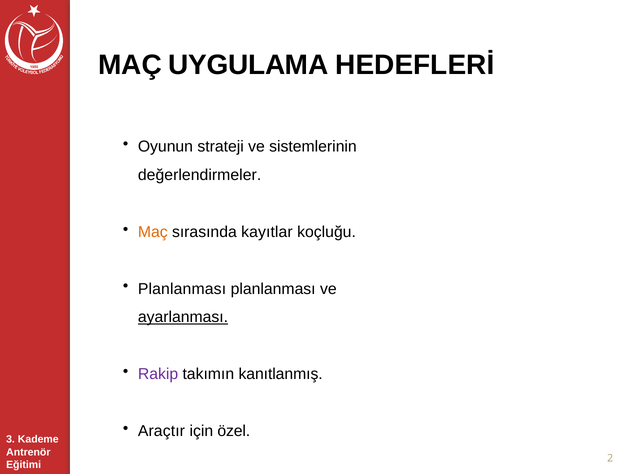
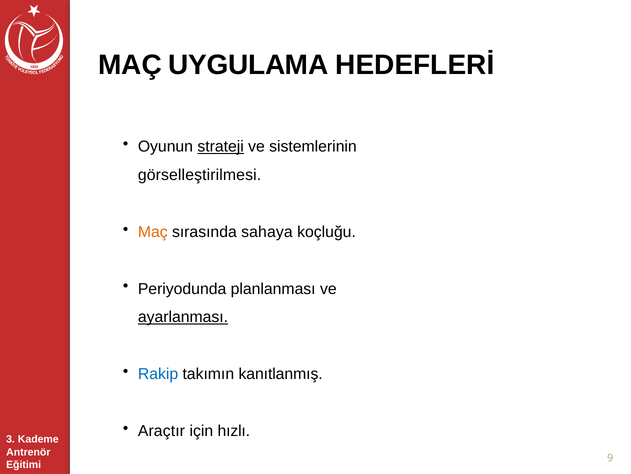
strateji underline: none -> present (221, 146)
değerlendirmeler: değerlendirmeler -> görselleştirilmesi (200, 175)
kayıtlar: kayıtlar -> sahaya (267, 232)
Planlanması: Planlanması -> Periyodunda (182, 288)
Rakip colour: purple -> blue (158, 374)
özel: özel -> hızlı (234, 430)
2: 2 -> 9 (610, 458)
